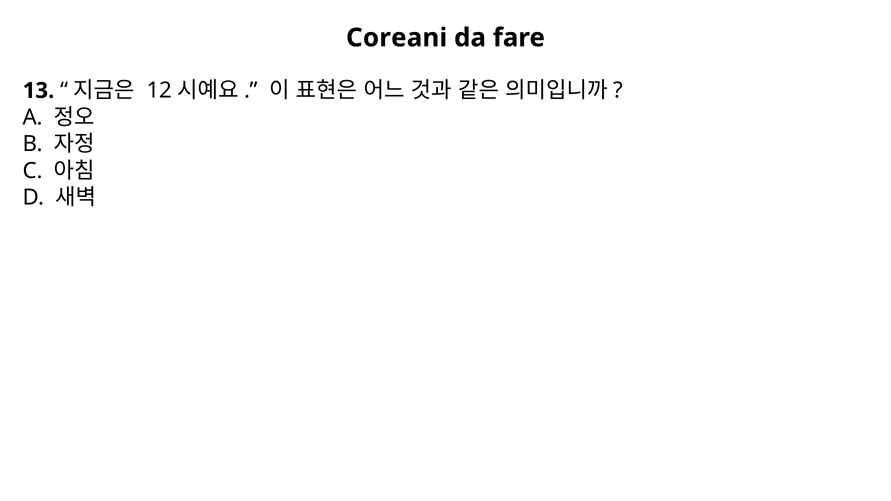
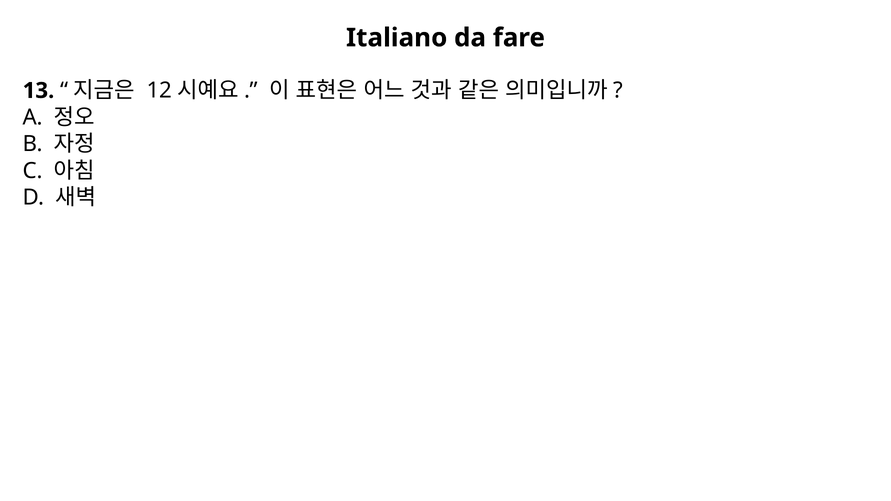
Coreani: Coreani -> Italiano (397, 38)
